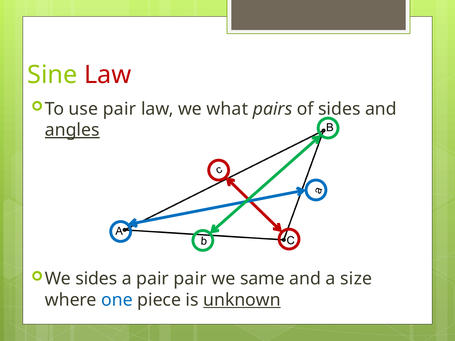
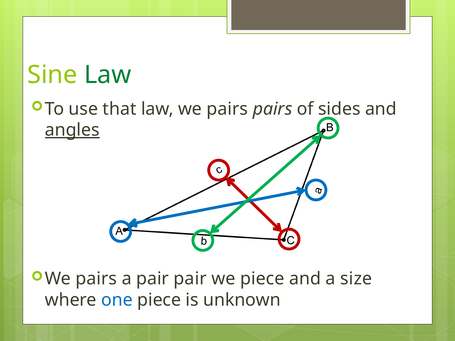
Law colour: red -> green (108, 75)
use pair: pair -> that (120, 109)
law we what: what -> pairs (227, 109)
sides: sides -> pairs (96, 279)
we same: same -> piece (262, 279)
unknown underline: present -> none (242, 300)
